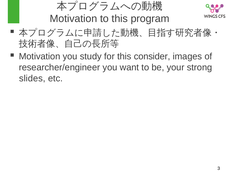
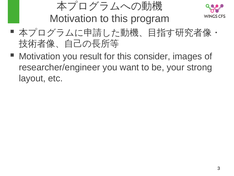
study: study -> result (91, 56)
slides: slides -> layout (32, 78)
